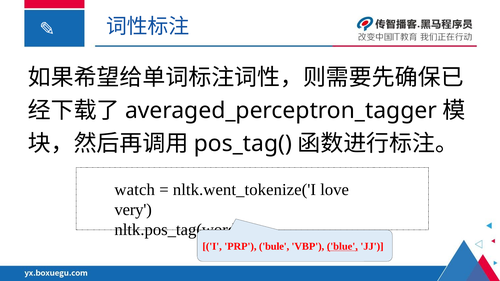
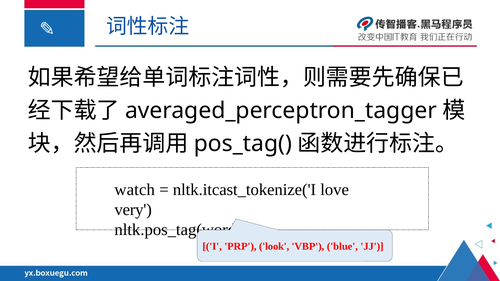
nltk.went_tokenize('I: nltk.went_tokenize('I -> nltk.itcast_tokenize('I (244, 190)
bule: bule -> look (274, 247)
blue underline: present -> none (342, 247)
